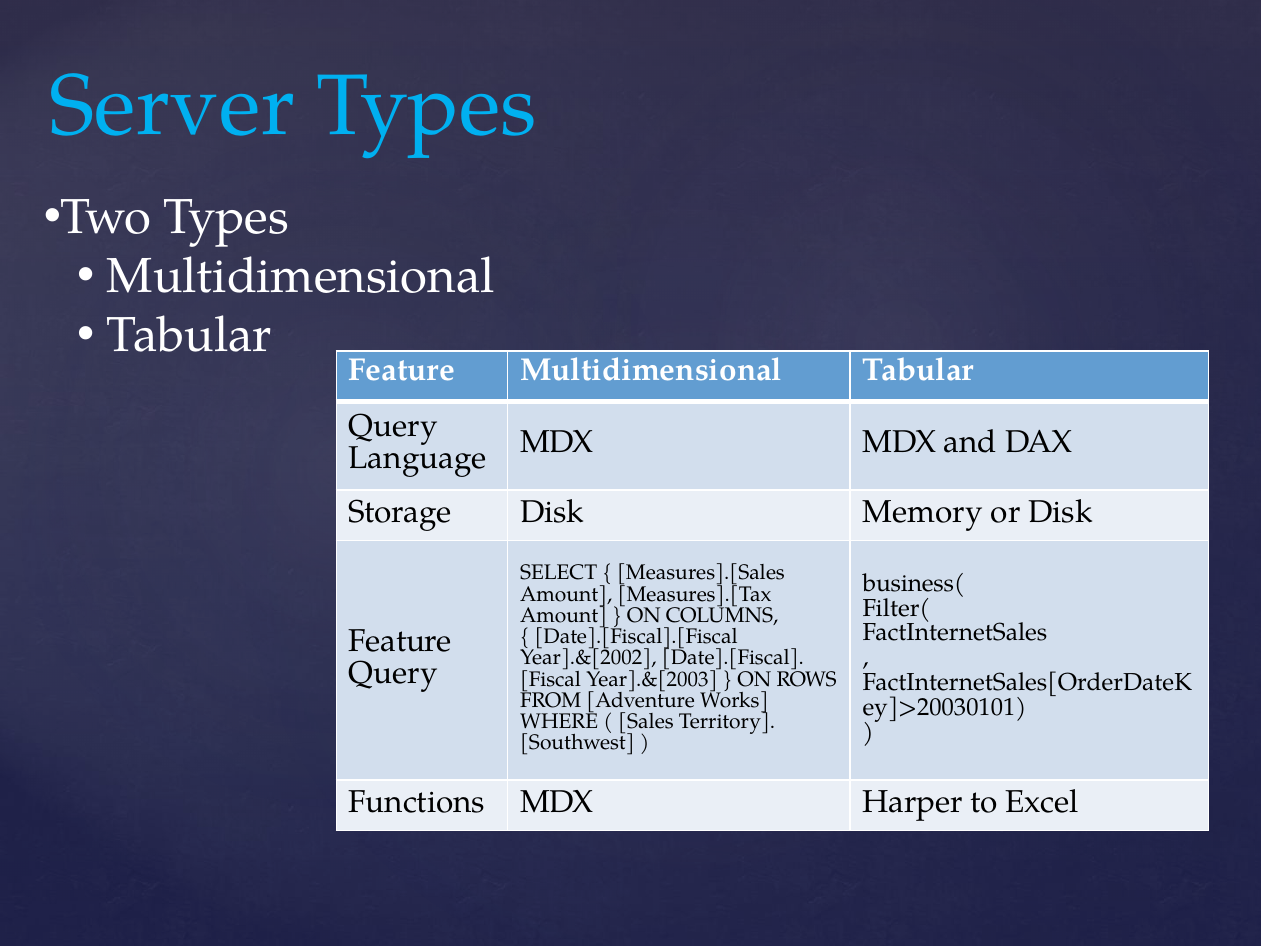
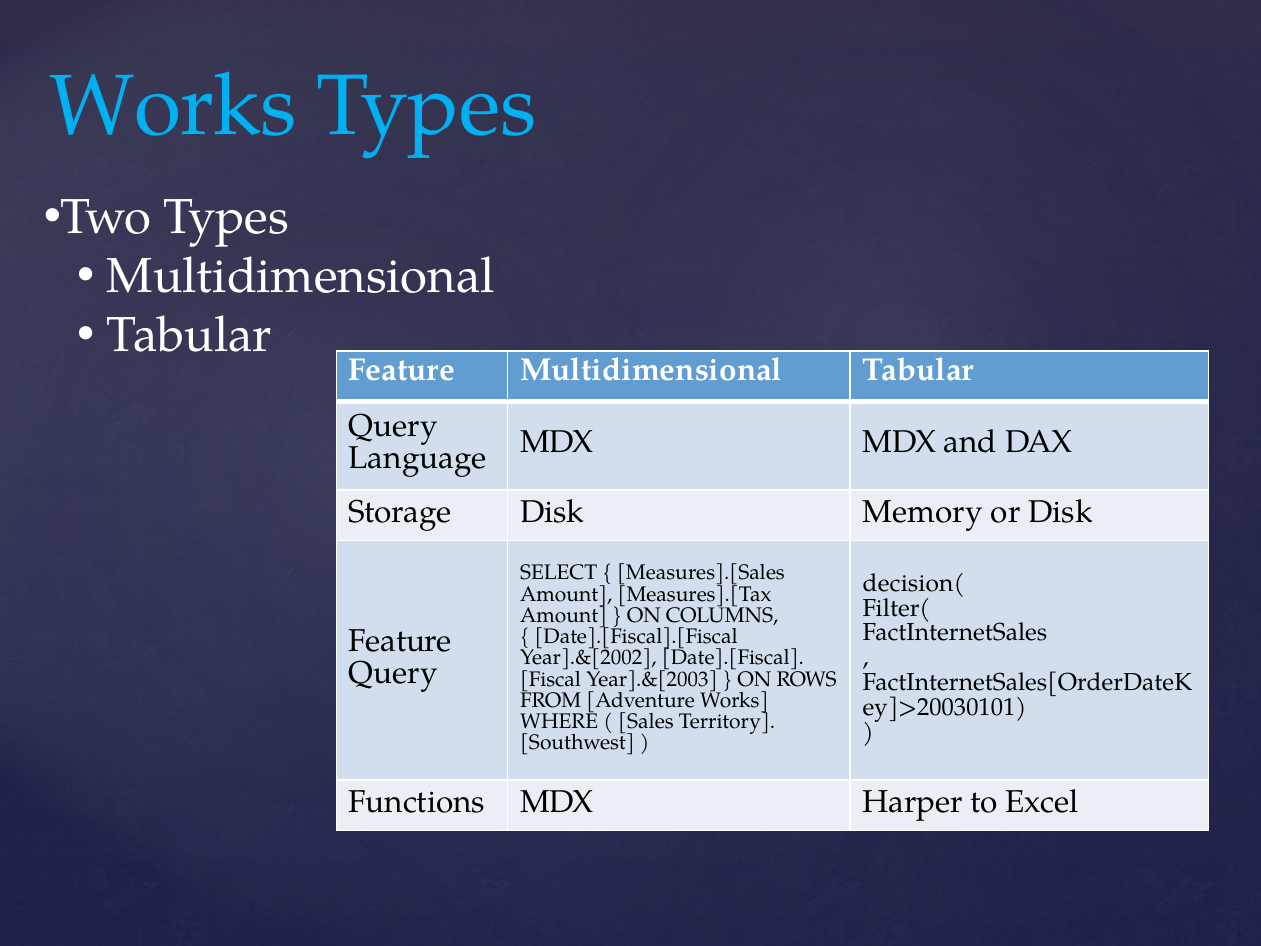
Server: Server -> Works (173, 106)
business(: business( -> decision( (914, 583)
